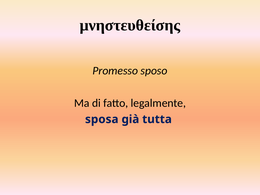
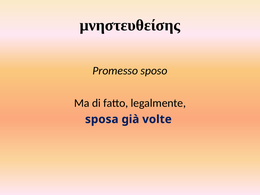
tutta: tutta -> volte (157, 119)
